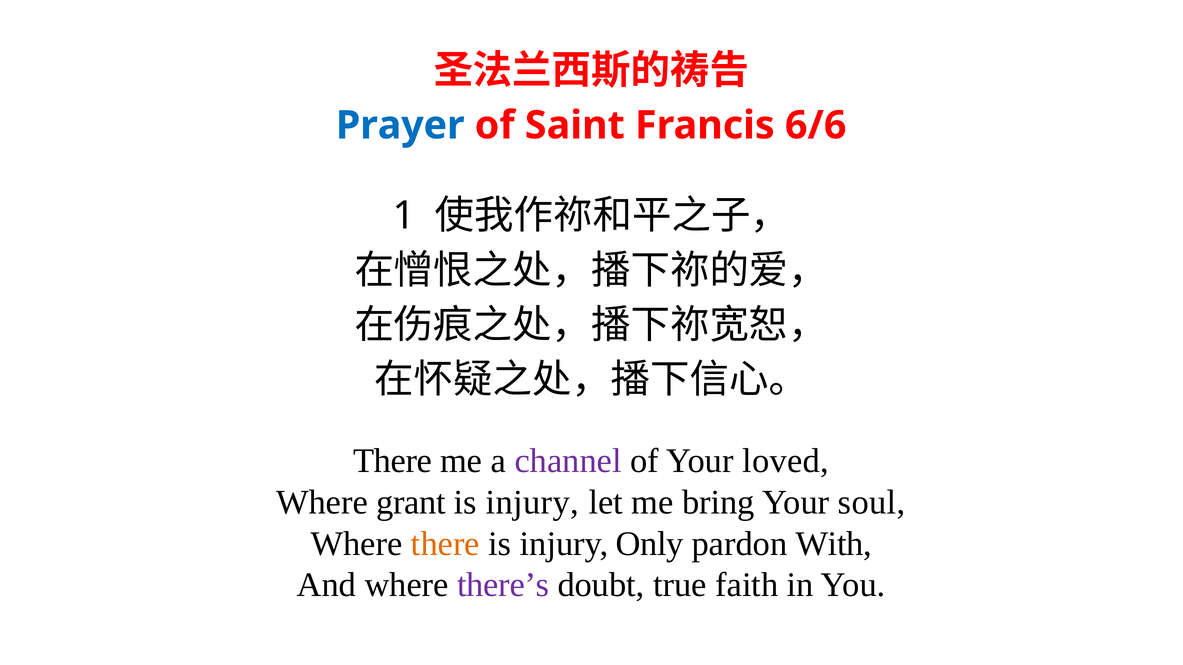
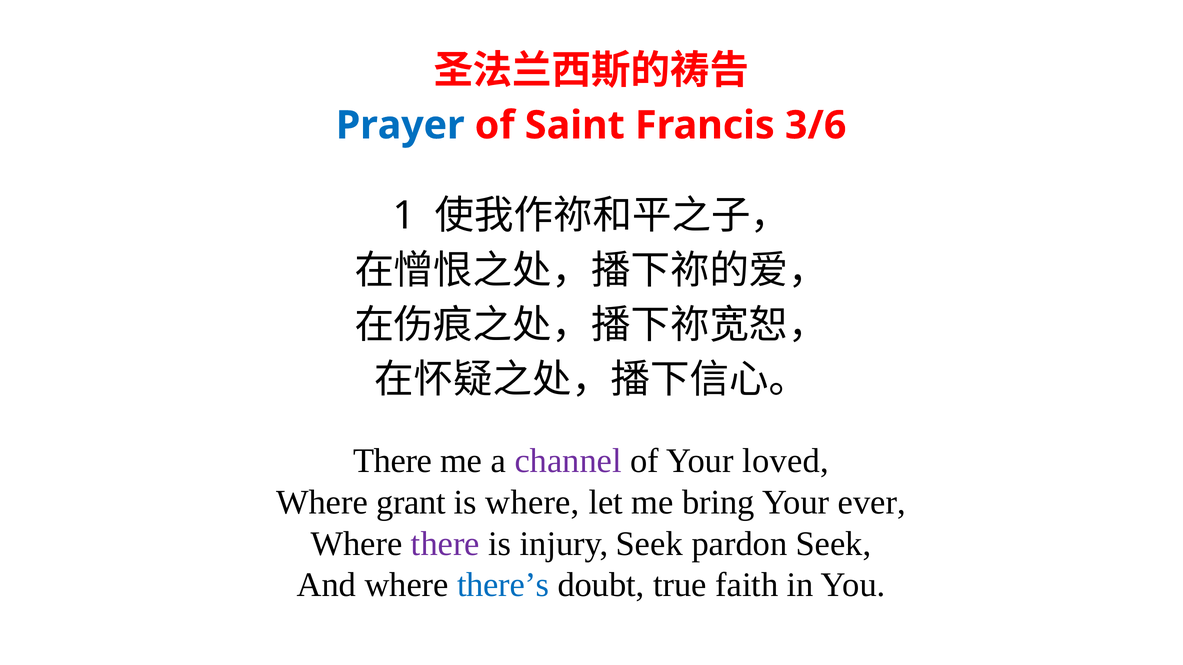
6/6: 6/6 -> 3/6 (816, 125)
injury: injury -> where (532, 503)
soul: soul -> ever (872, 503)
there colour: orange -> purple (445, 544)
injury Only: Only -> Seek (649, 544)
pardon With: With -> Seek (834, 544)
there’s colour: purple -> blue (503, 585)
